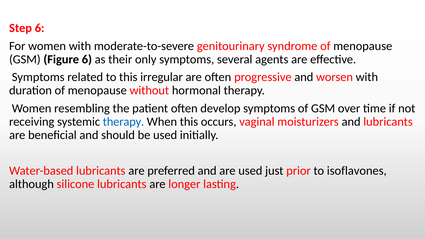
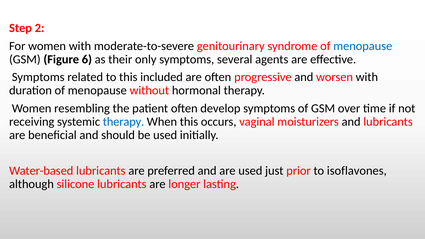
Step 6: 6 -> 2 (40, 28)
menopause colour: black -> blue (363, 46)
irregular: irregular -> included (162, 77)
